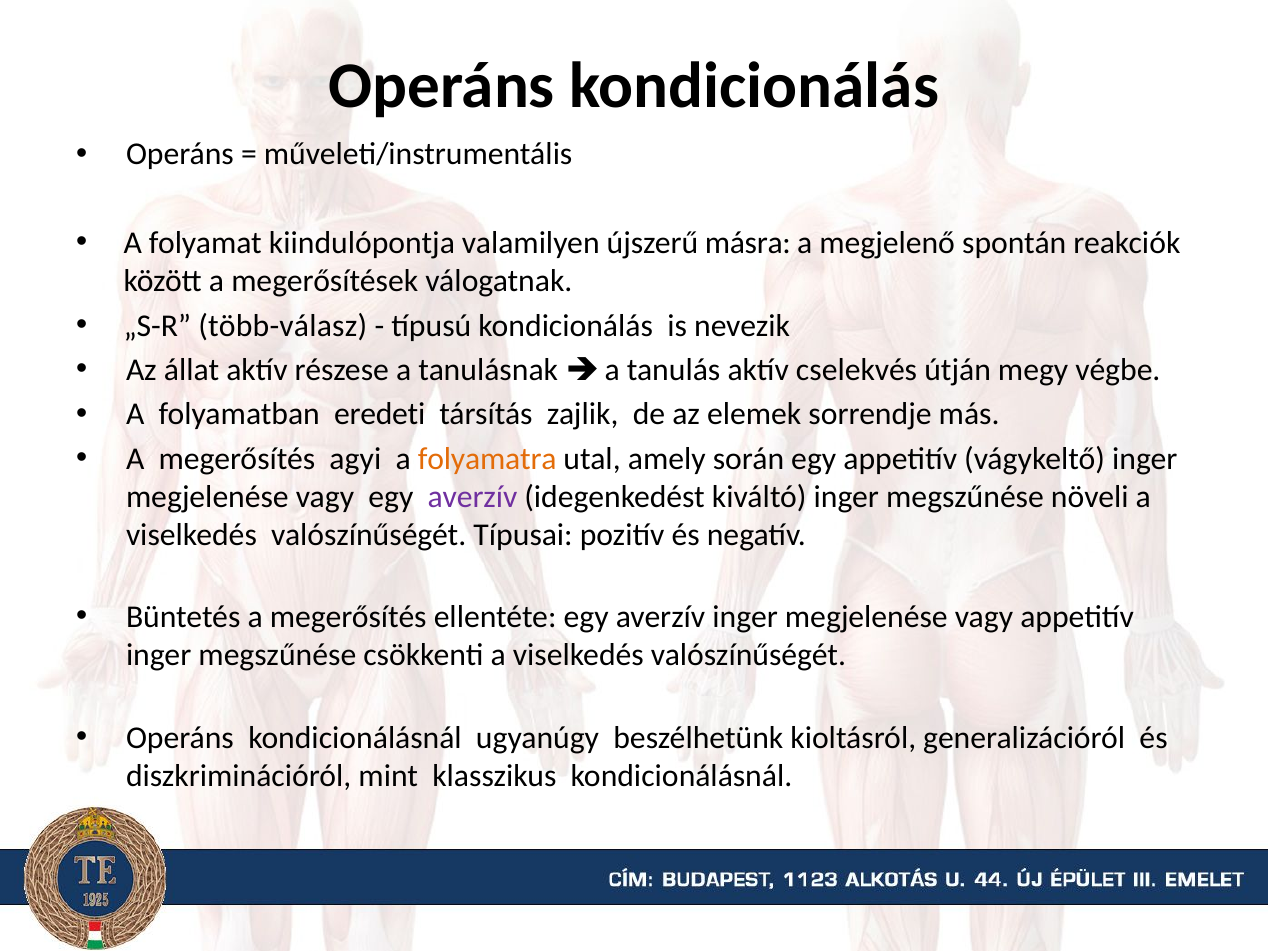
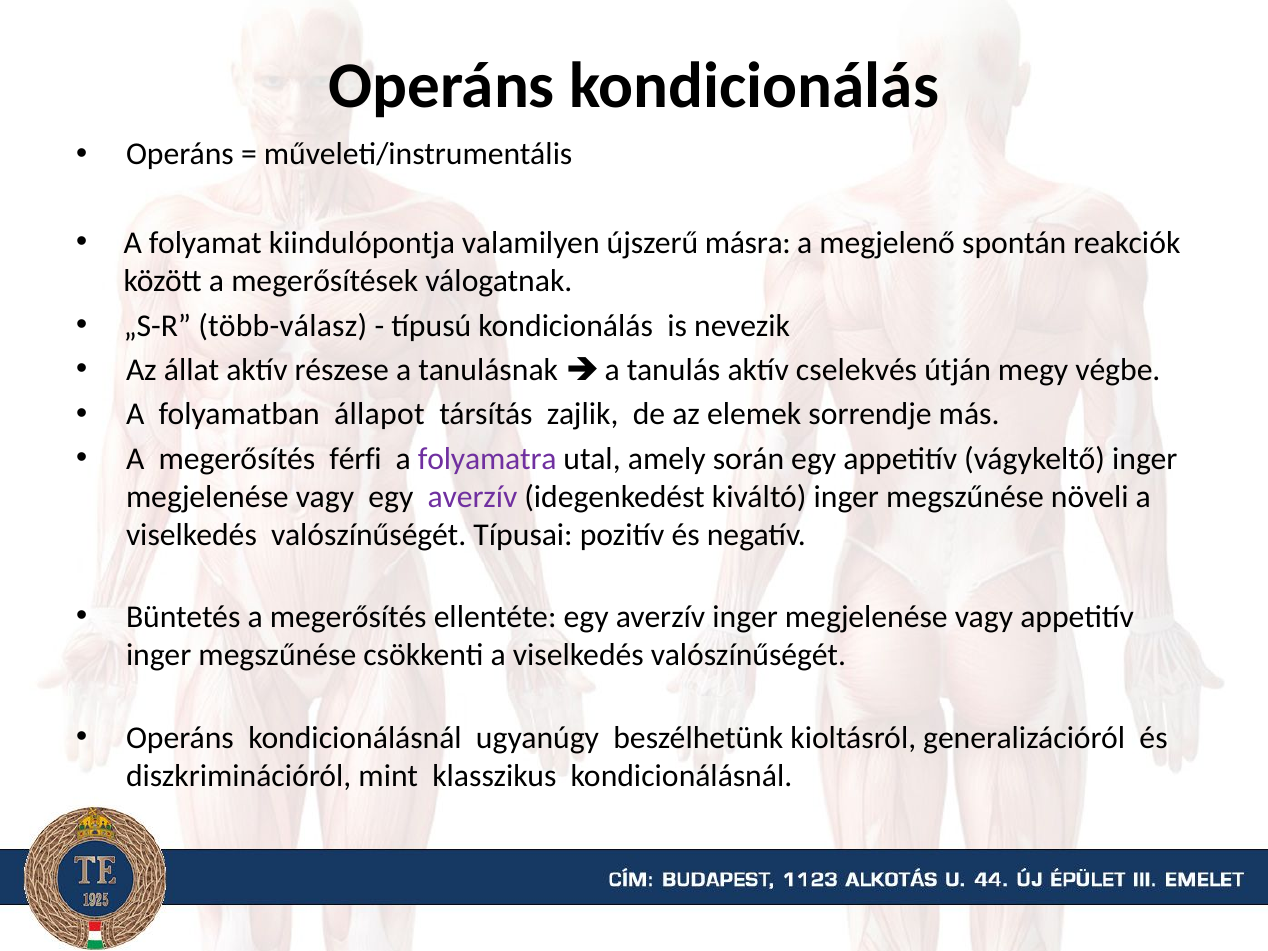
eredeti: eredeti -> állapot (379, 414)
agyi: agyi -> férfi (356, 459)
folyamatra colour: orange -> purple (487, 459)
